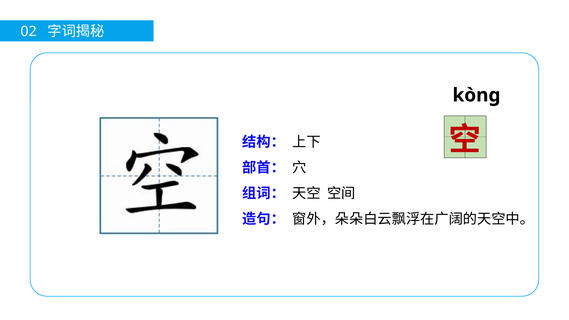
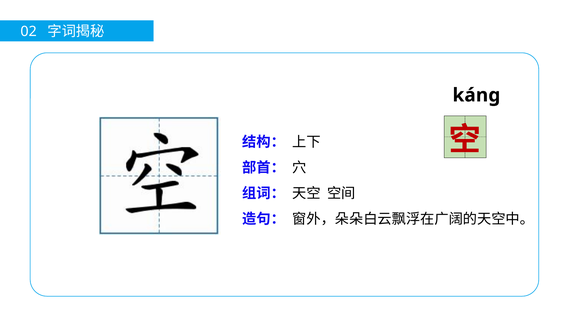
kònɡ: kònɡ -> kánɡ (476, 95)
